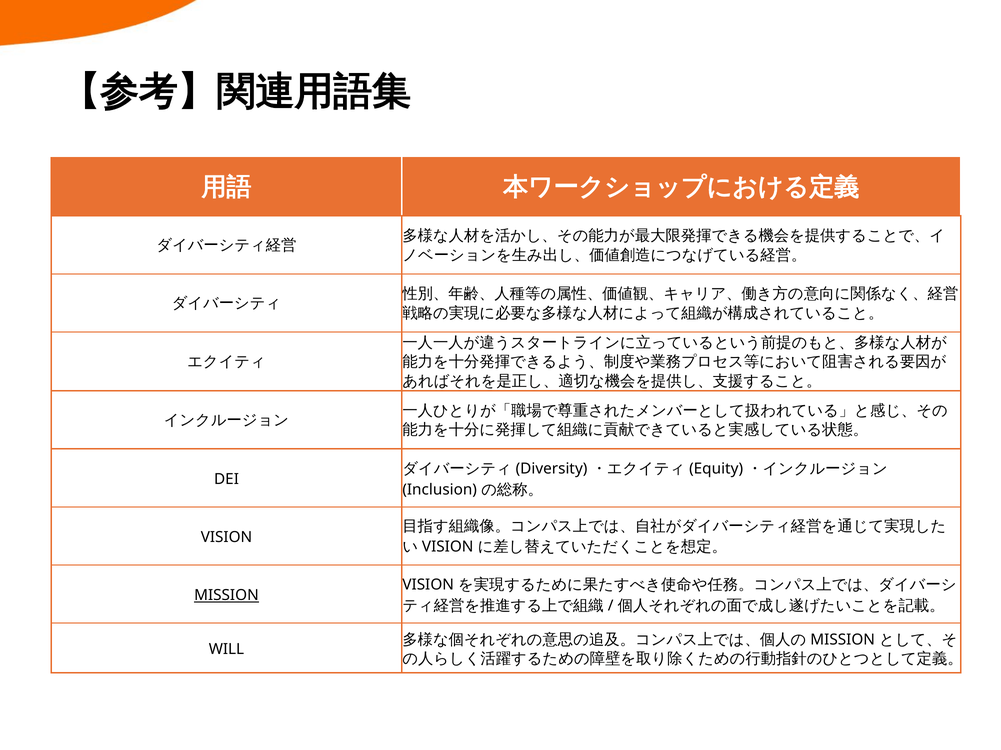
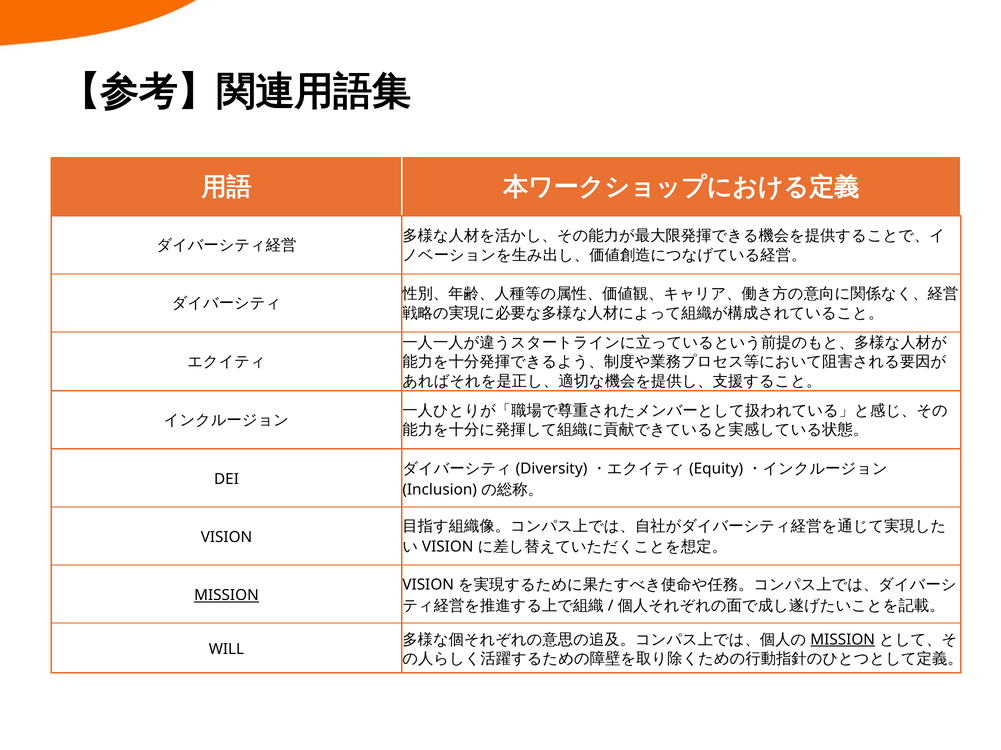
MISSION underline: none -> present (843, 640)
